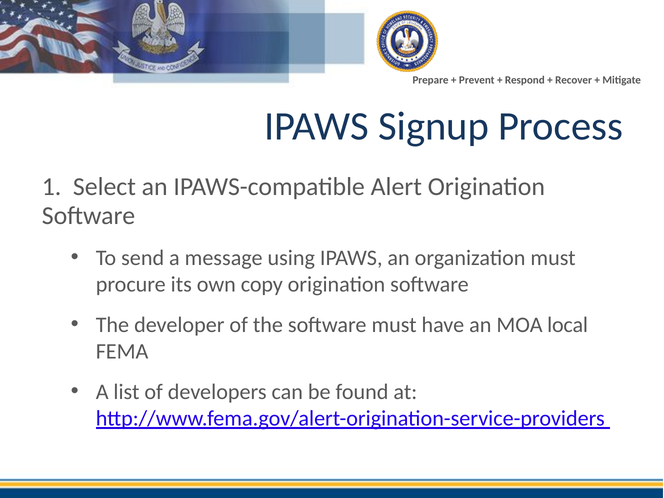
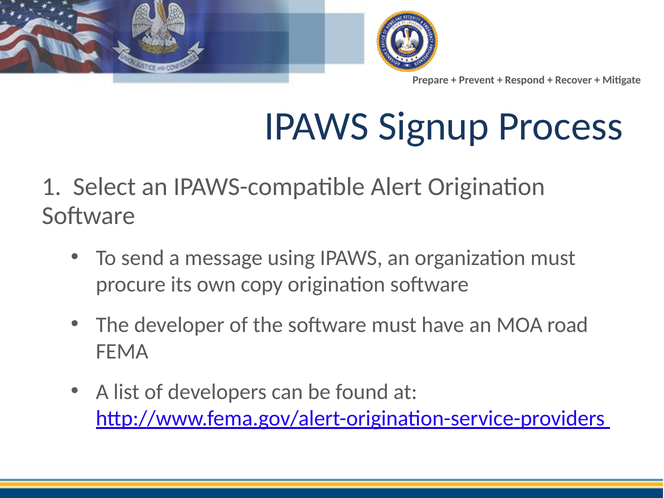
local: local -> road (568, 325)
